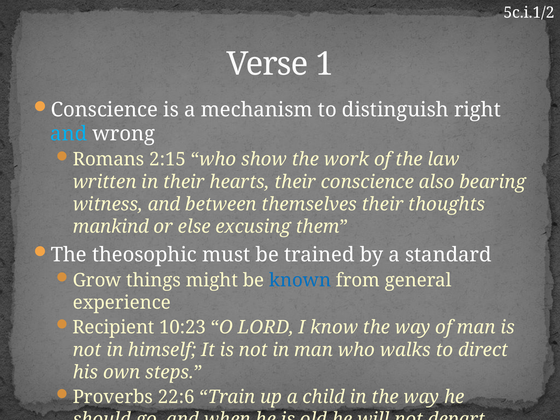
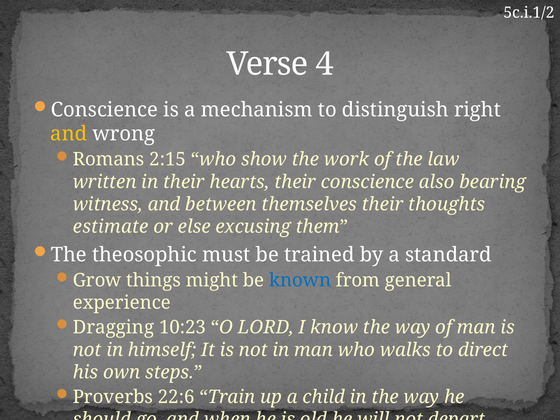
1: 1 -> 4 (324, 64)
and colour: light blue -> yellow (69, 134)
mankind: mankind -> estimate (111, 227)
Recipient: Recipient -> Dragging (113, 327)
